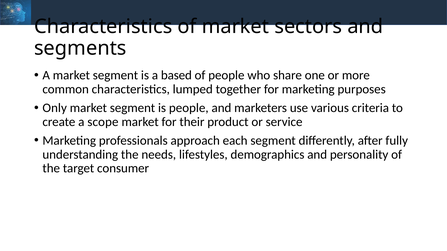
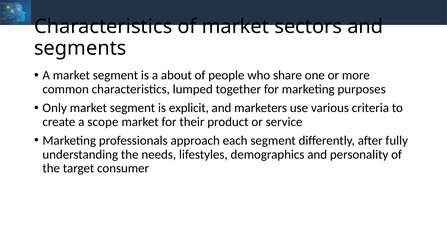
based: based -> about (176, 75)
is people: people -> explicit (189, 108)
